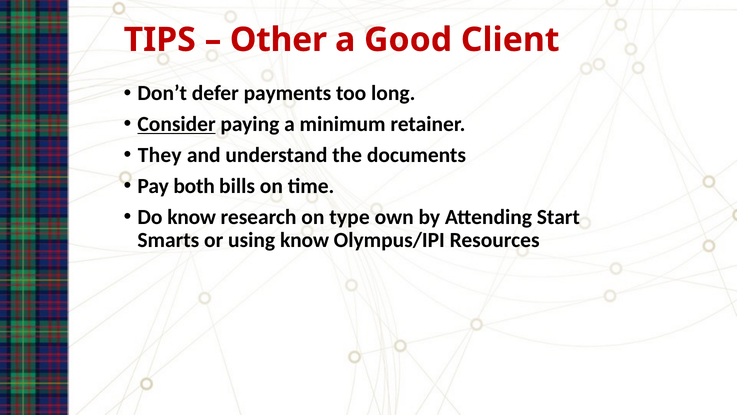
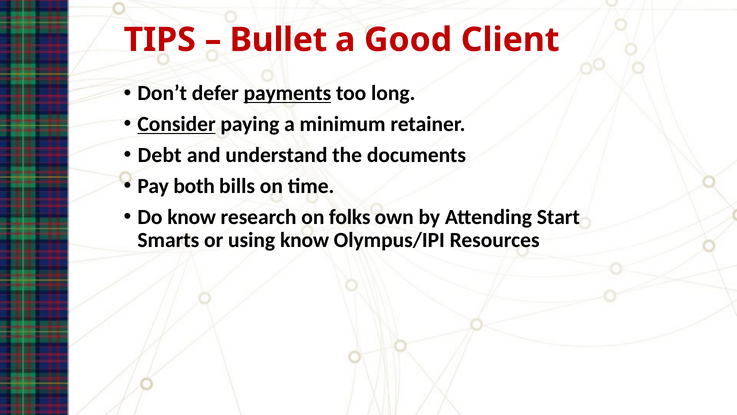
Other: Other -> Bullet (278, 40)
payments underline: none -> present (287, 93)
They: They -> Debt (160, 155)
type: type -> folks (350, 217)
